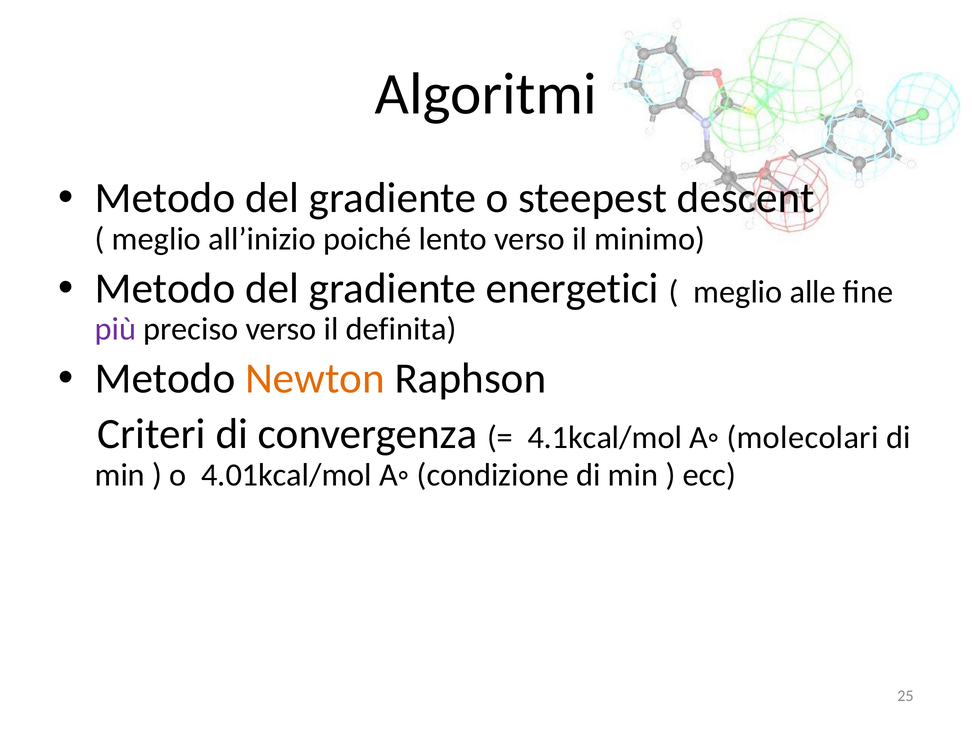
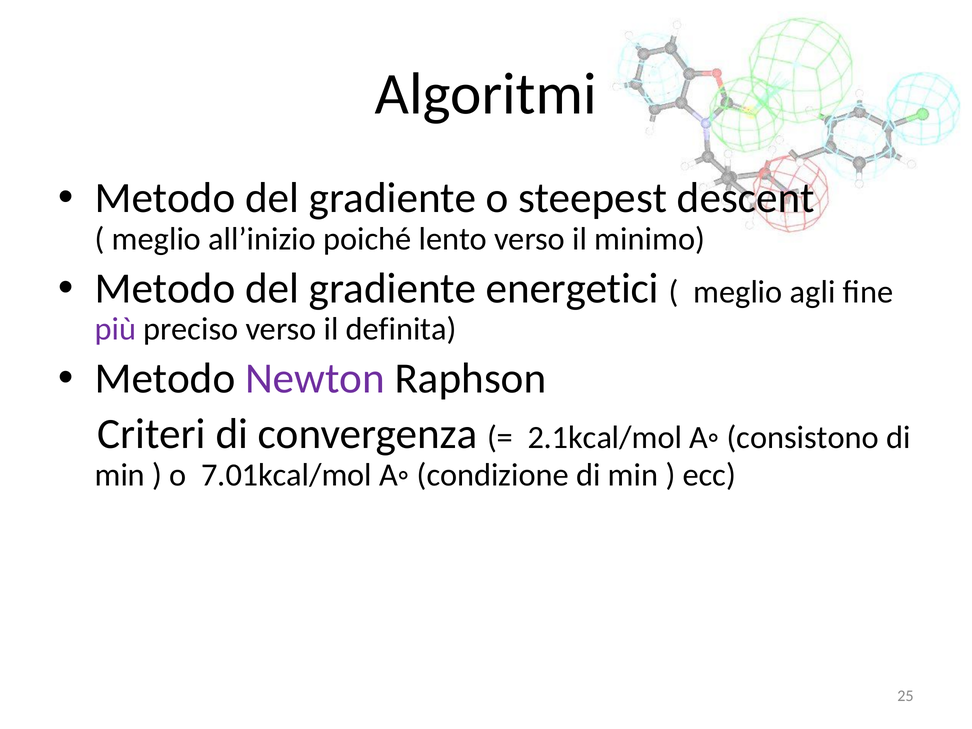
alle: alle -> agli (813, 292)
Newton colour: orange -> purple (315, 379)
4.1kcal/mol: 4.1kcal/mol -> 2.1kcal/mol (605, 438)
molecolari: molecolari -> consistono (803, 438)
4.01kcal/mol: 4.01kcal/mol -> 7.01kcal/mol (287, 475)
